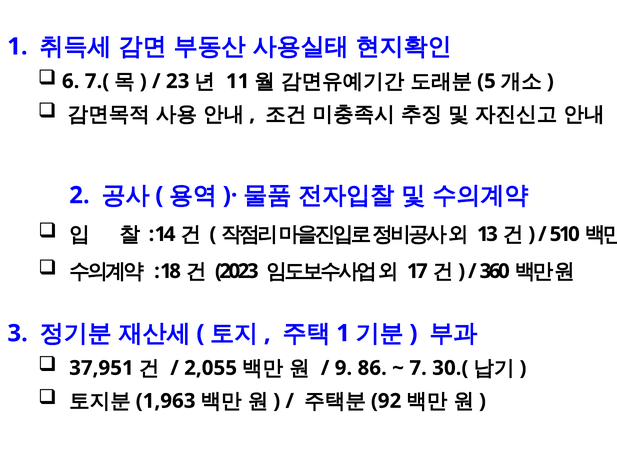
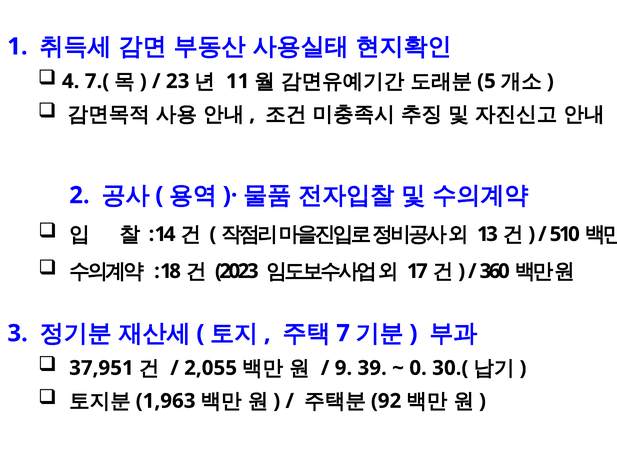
6: 6 -> 4 (71, 81)
1: 1 -> 7 (343, 333)
86: 86 -> 39 (372, 368)
7: 7 -> 0 (418, 368)
